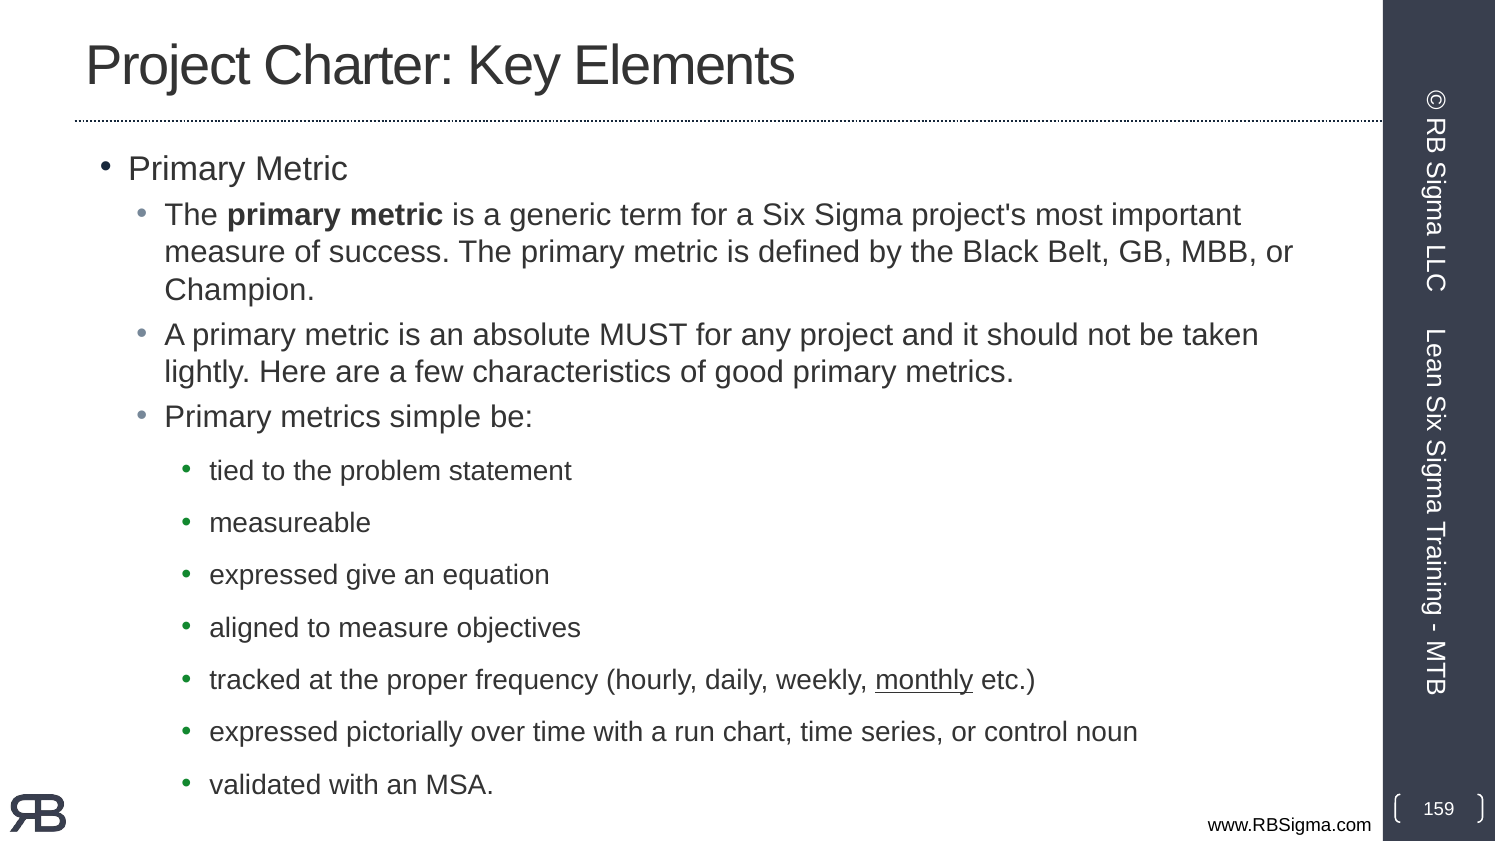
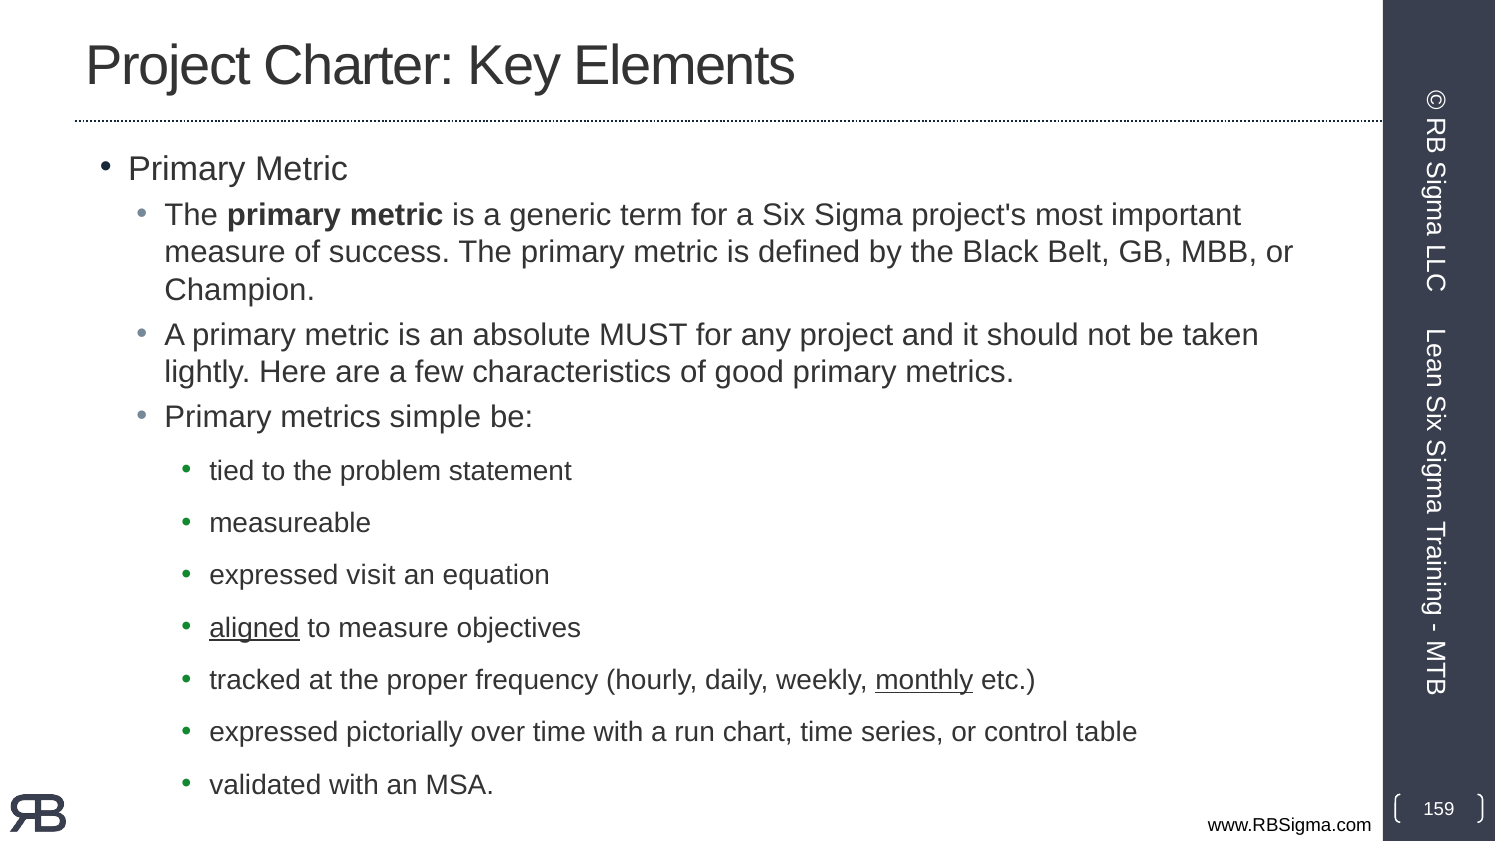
give: give -> visit (371, 576)
aligned underline: none -> present (254, 628)
noun: noun -> table (1107, 733)
